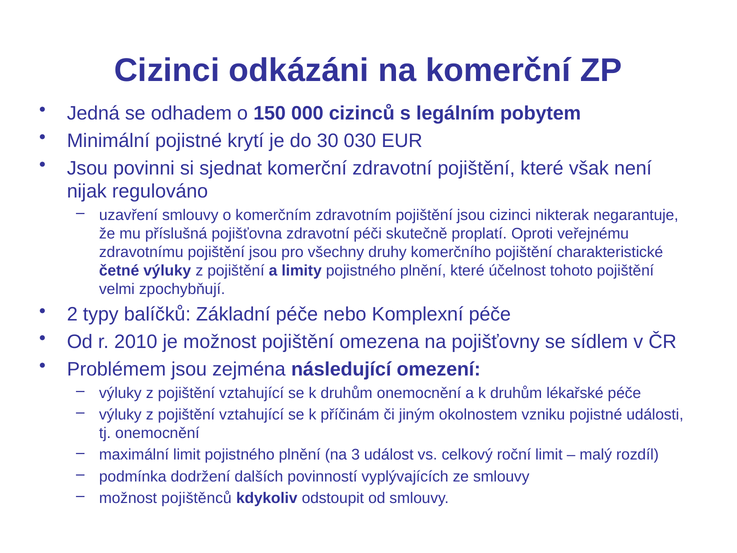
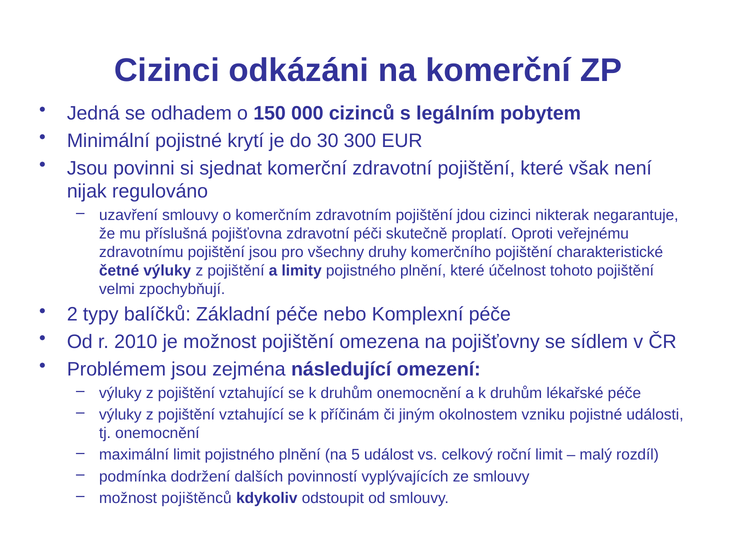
030: 030 -> 300 (360, 141)
zdravotním pojištění jsou: jsou -> jdou (471, 215)
3: 3 -> 5 (356, 455)
